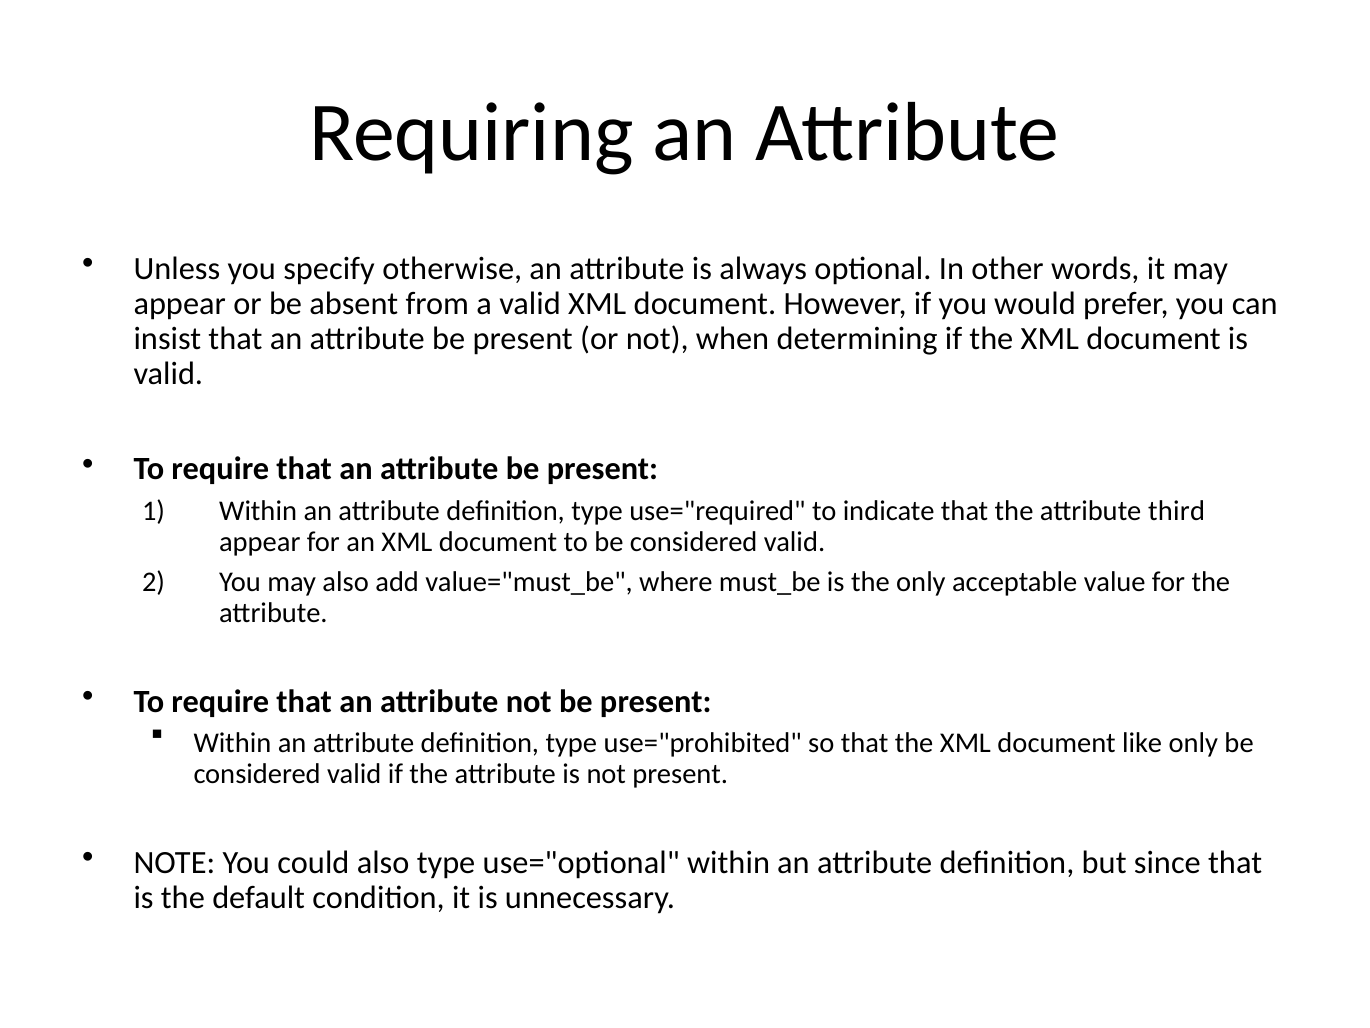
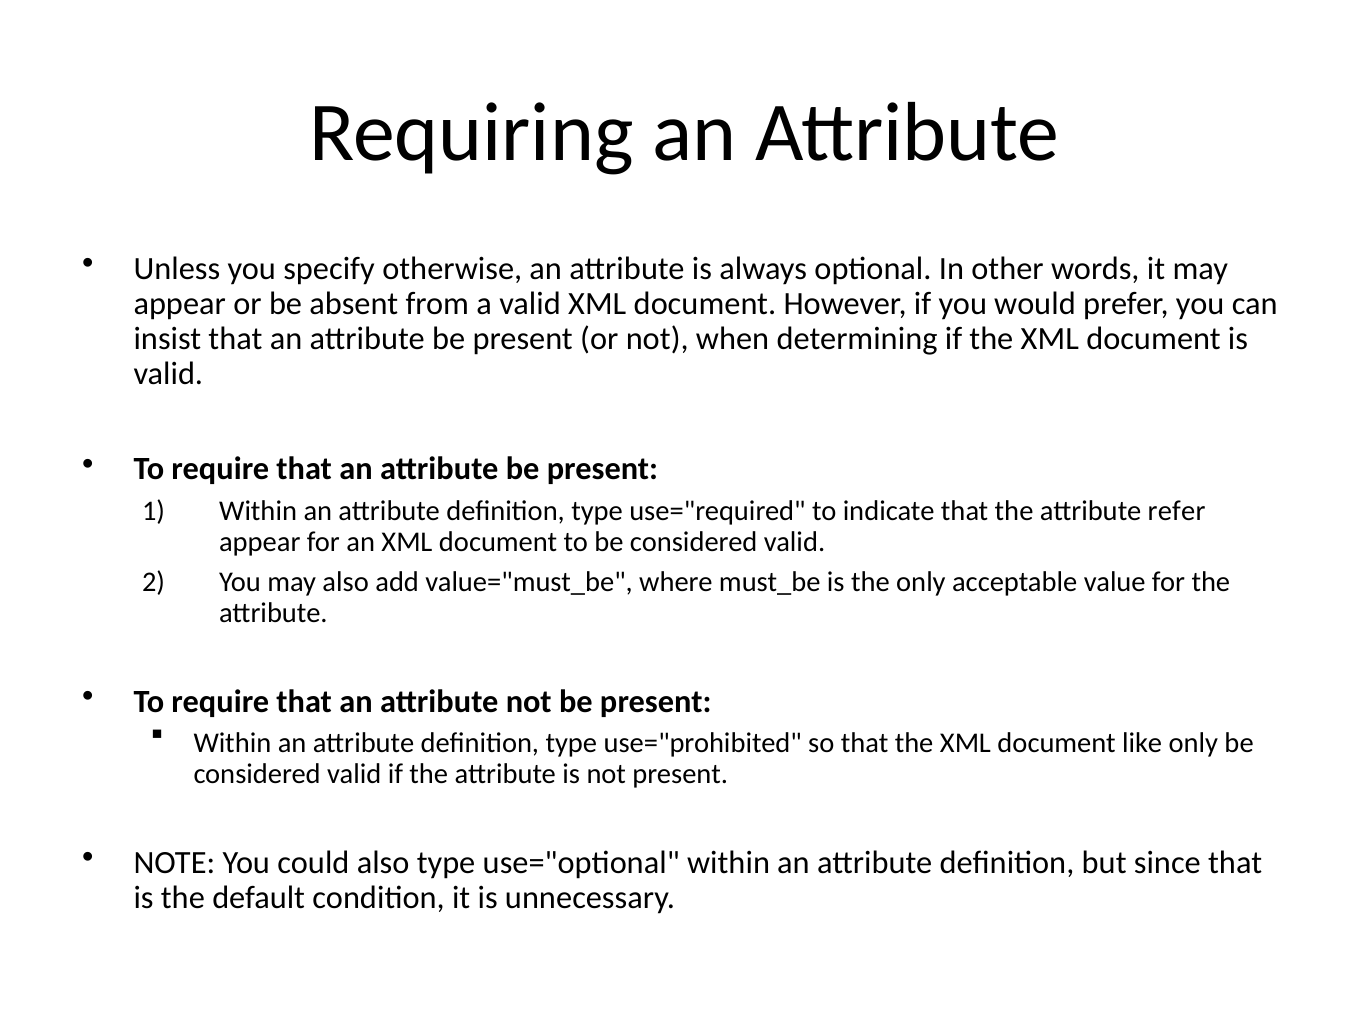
third: third -> refer (1177, 511)
